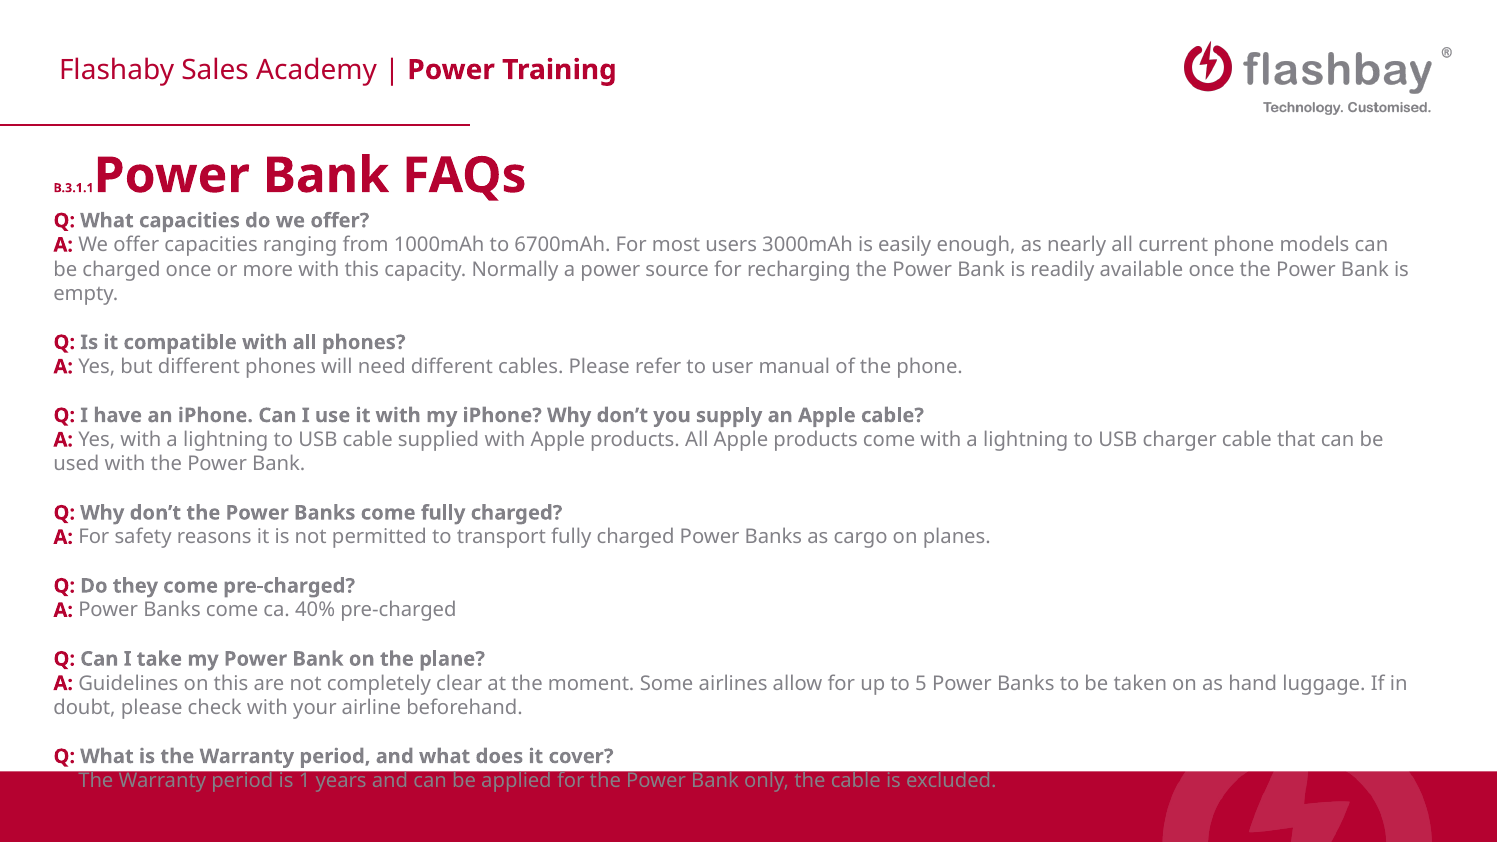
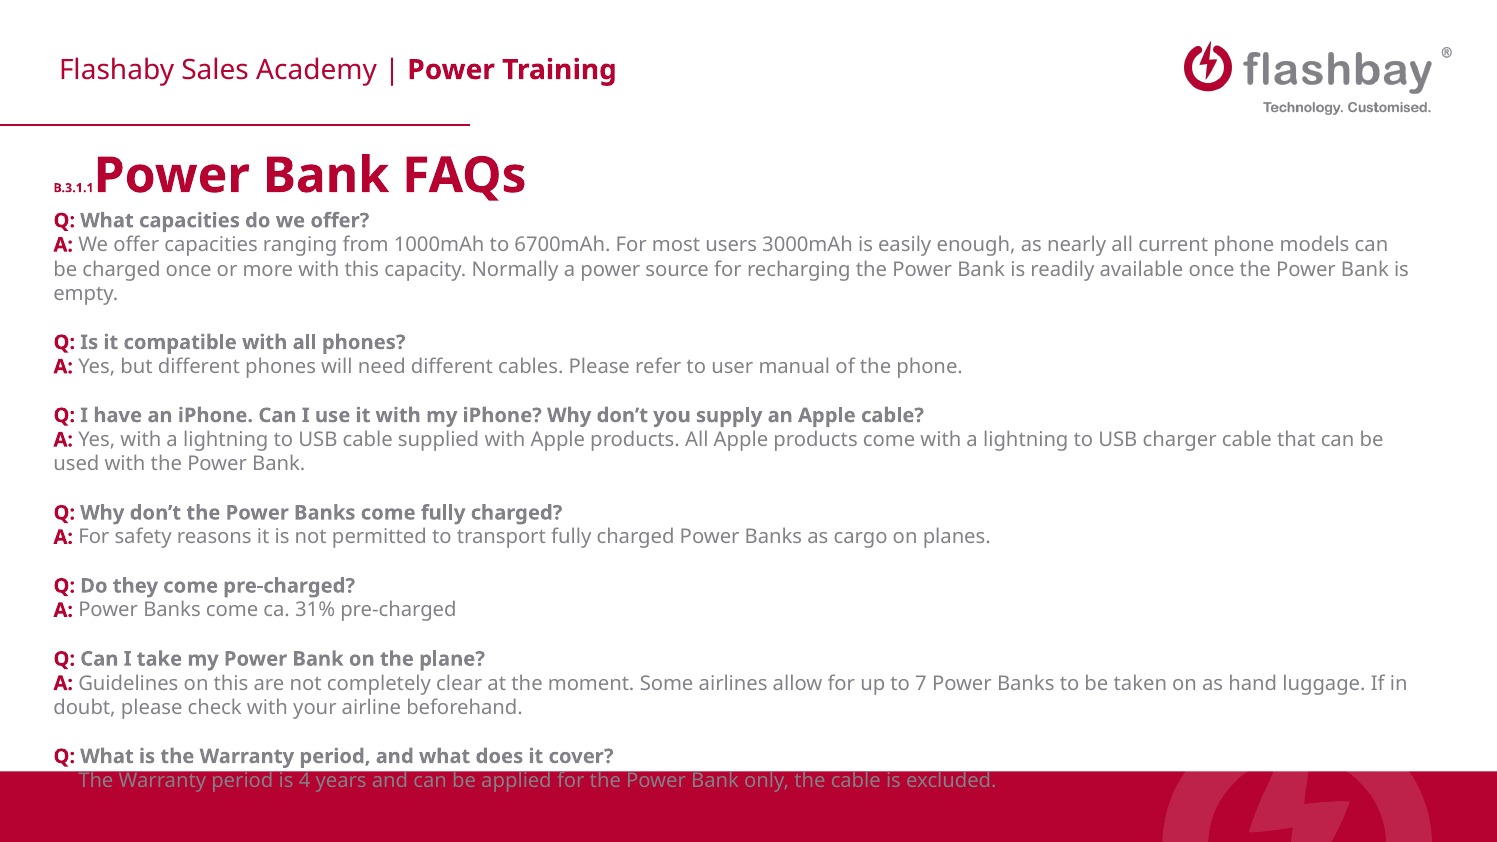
40%: 40% -> 31% (315, 610)
5: 5 -> 7 (921, 683)
1: 1 -> 4 (305, 781)
